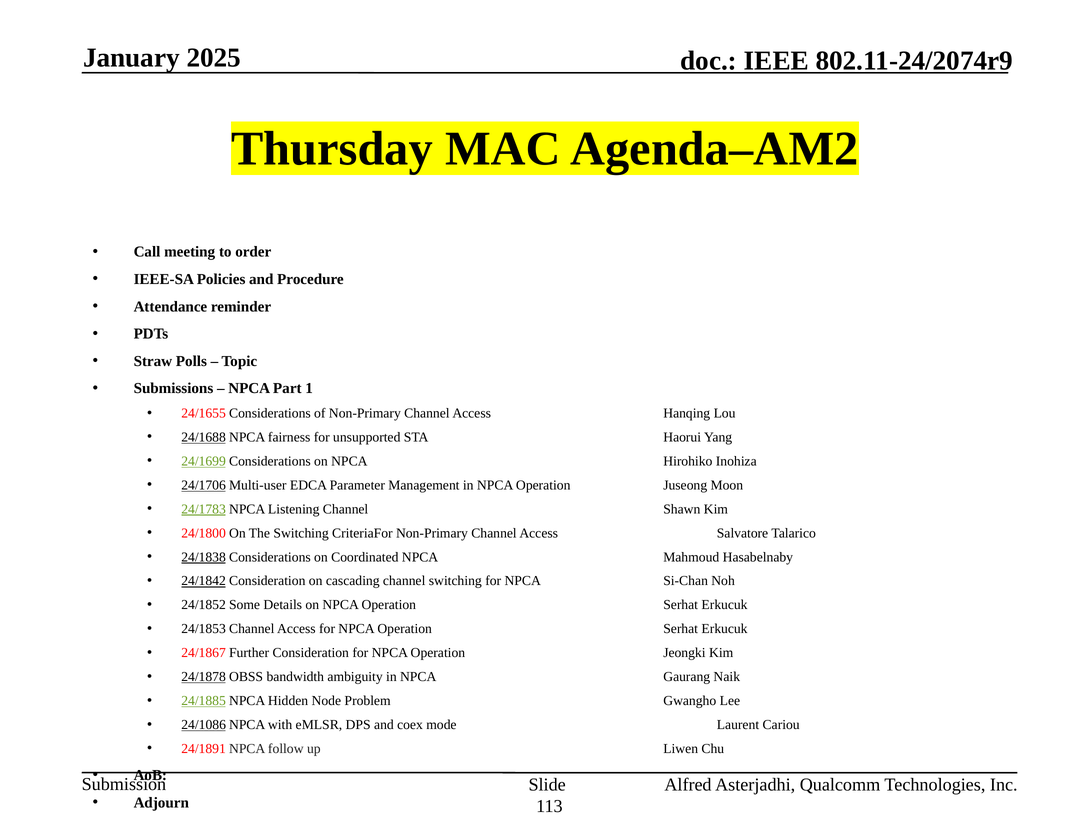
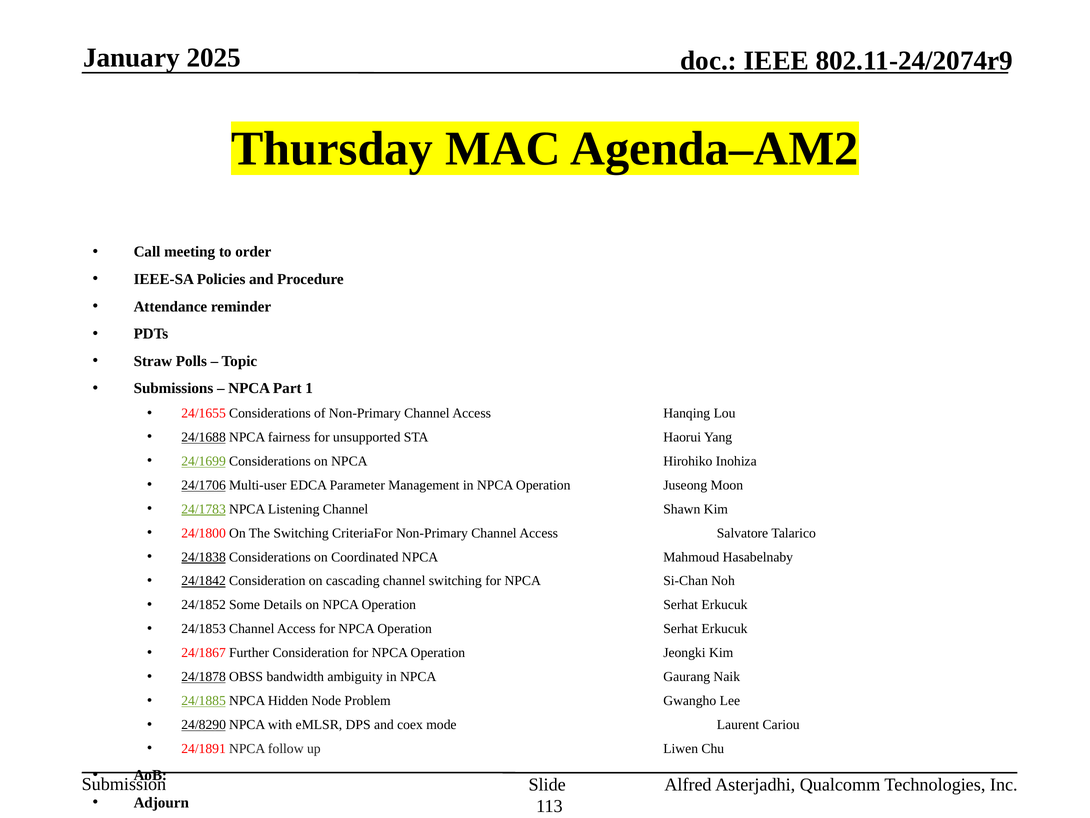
24/1086: 24/1086 -> 24/8290 (204, 724)
